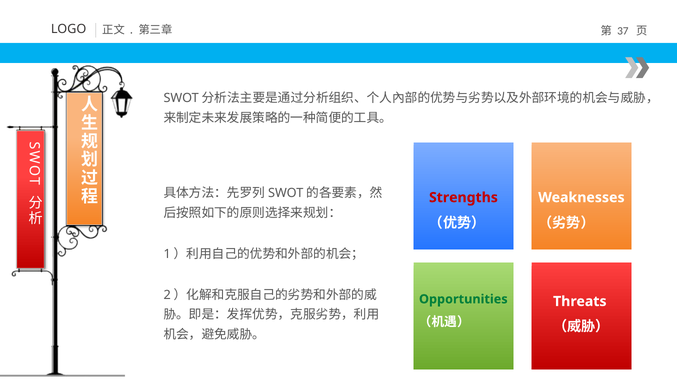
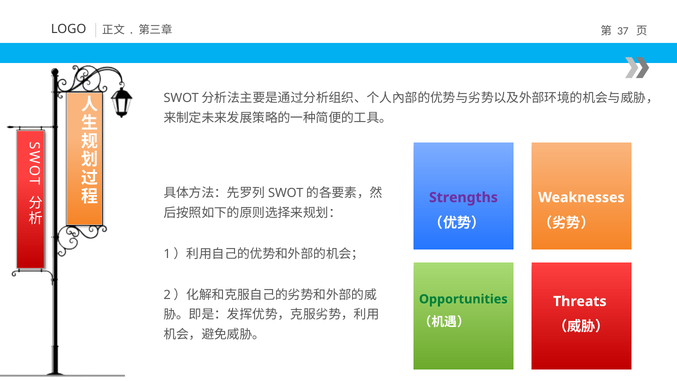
Strengths colour: red -> purple (463, 197)
